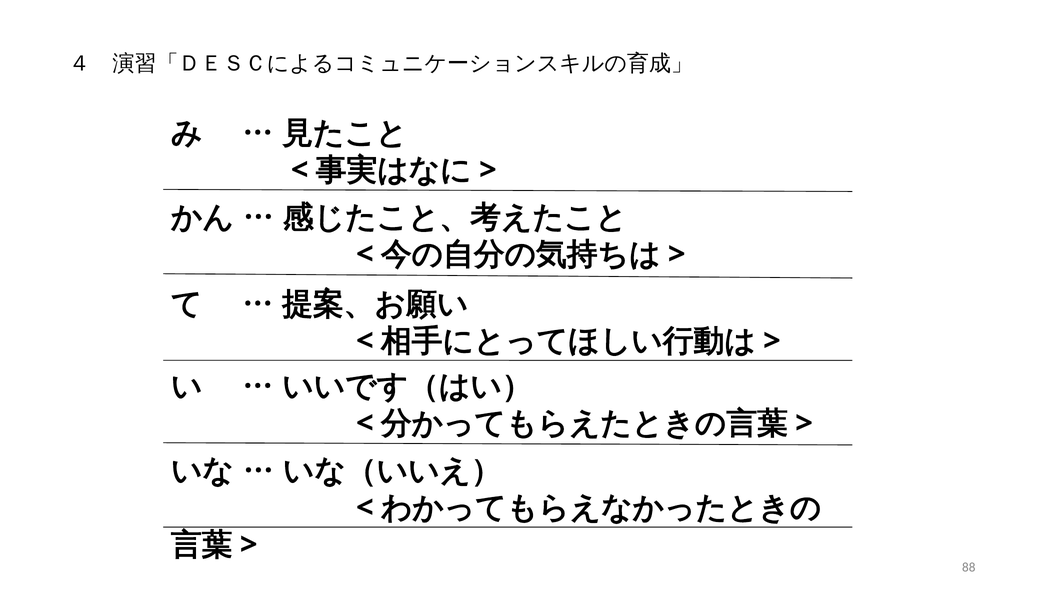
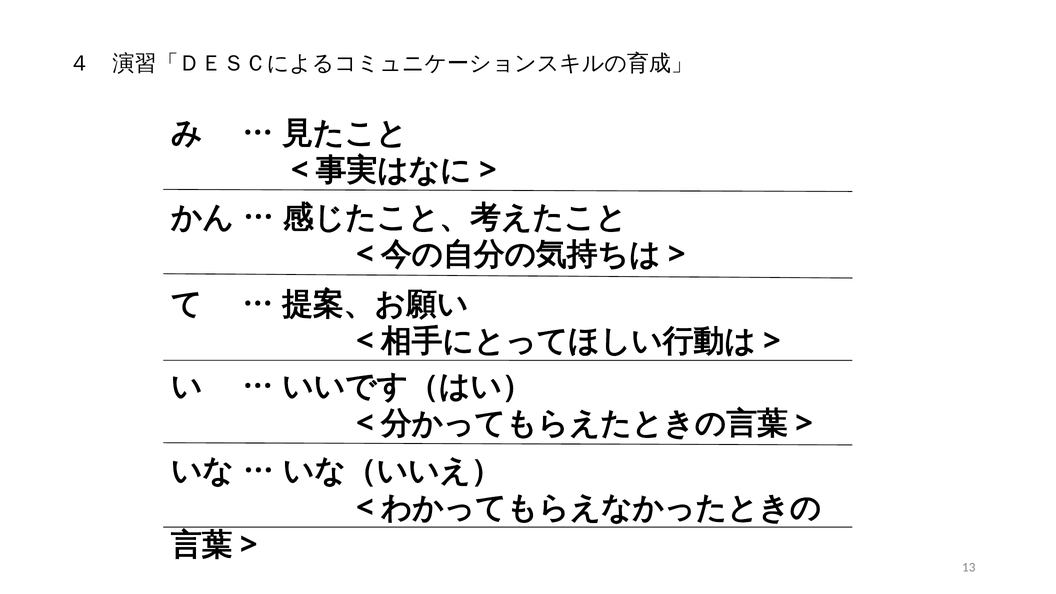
88: 88 -> 13 (969, 567)
